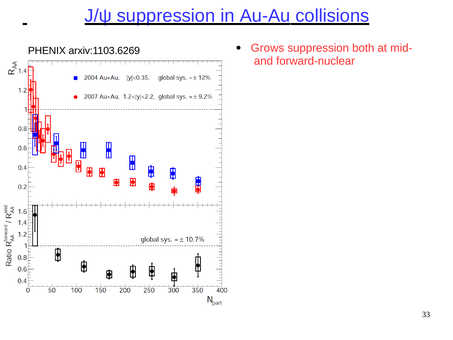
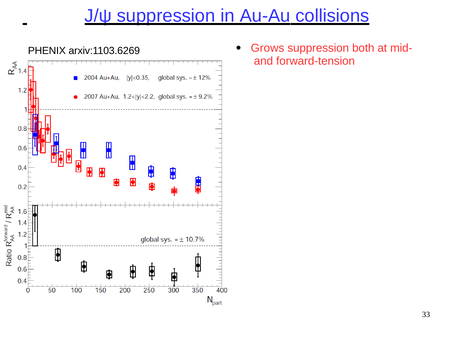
forward-nuclear: forward-nuclear -> forward-tension (316, 61)
